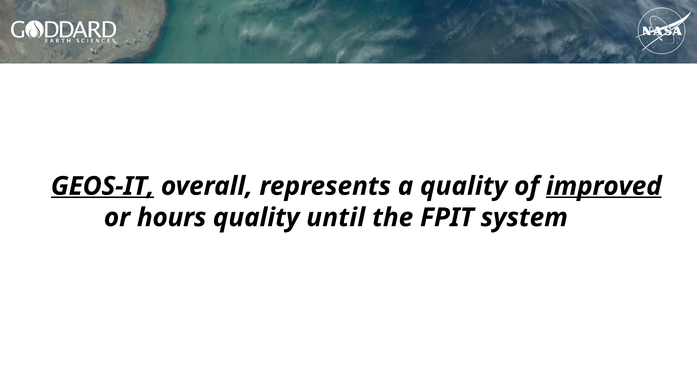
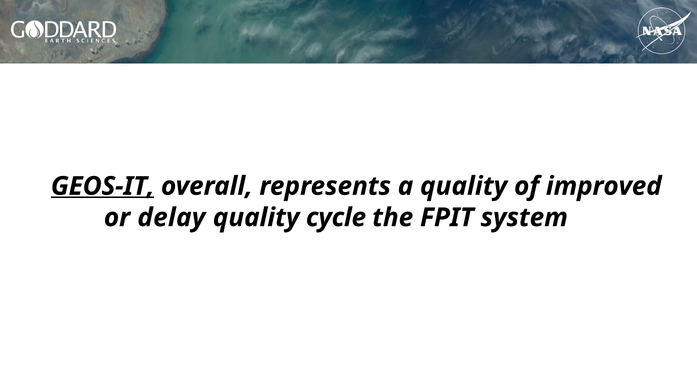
improved underline: present -> none (604, 186)
hours: hours -> delay (171, 218)
until: until -> cycle (336, 218)
